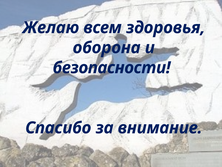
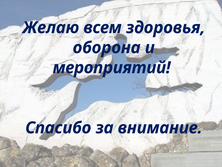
безопасности: безопасности -> мероприятий (112, 68)
